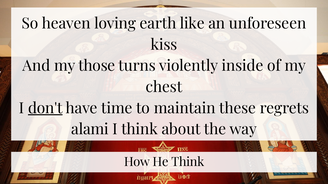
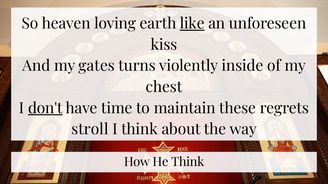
like underline: none -> present (192, 24)
those: those -> gates (97, 66)
alami: alami -> stroll (90, 130)
